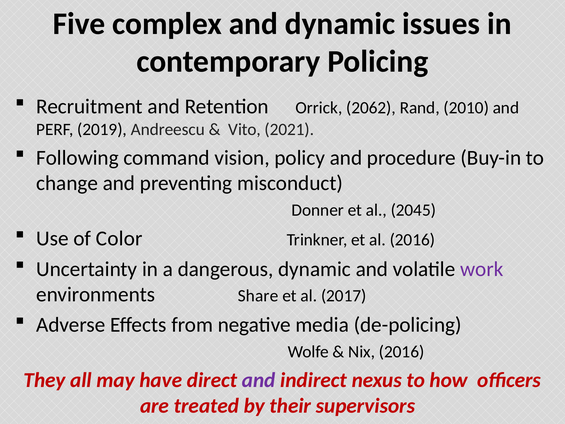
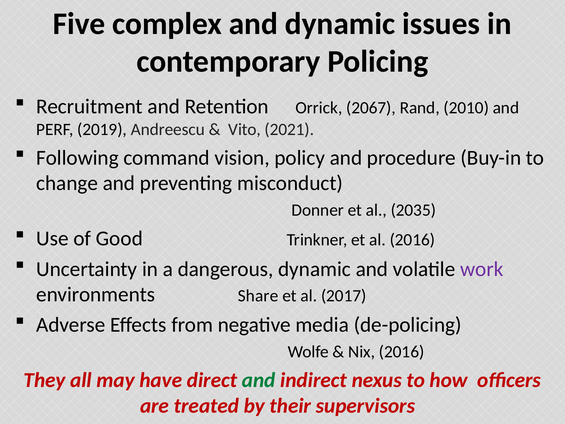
2062: 2062 -> 2067 (371, 108)
2045: 2045 -> 2035 (413, 210)
Color: Color -> Good (119, 238)
and colour: purple -> green (259, 380)
